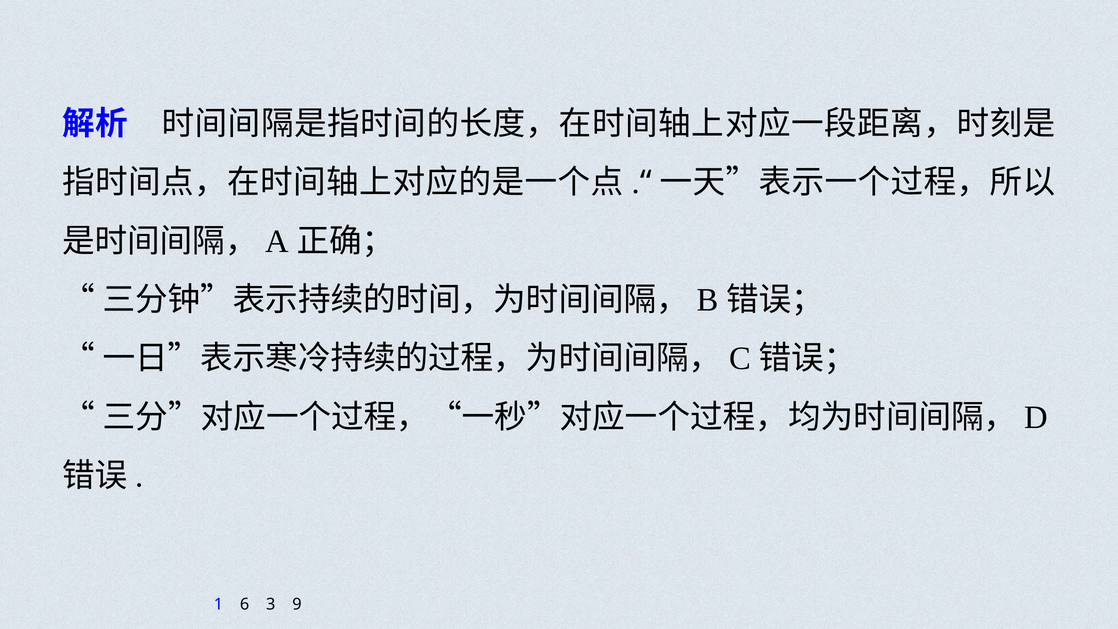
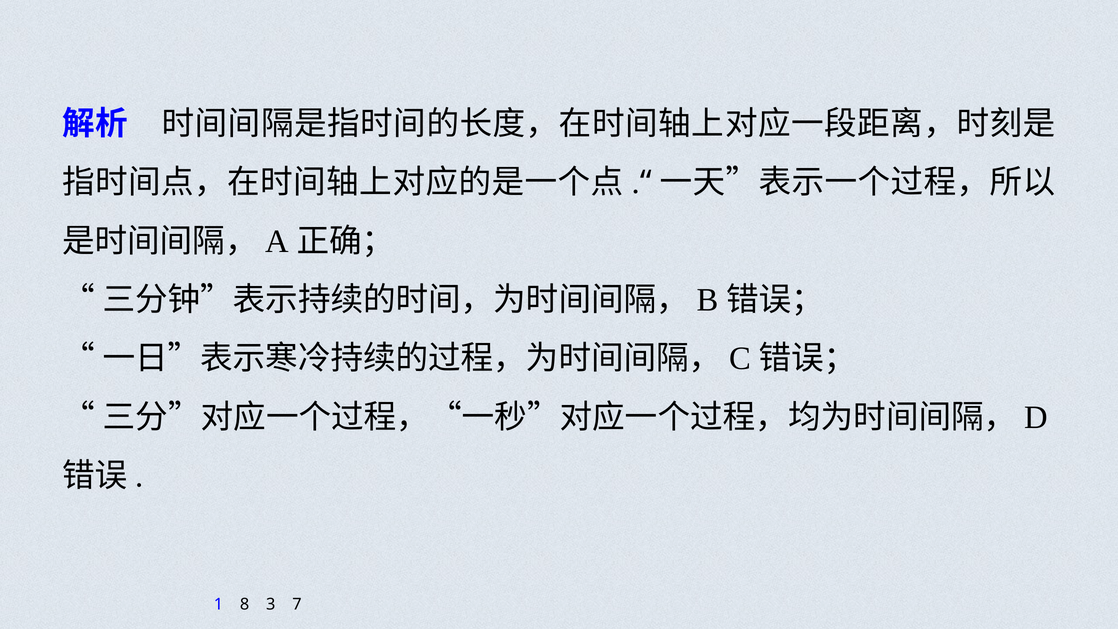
6: 6 -> 8 (245, 604)
9: 9 -> 7 (297, 604)
